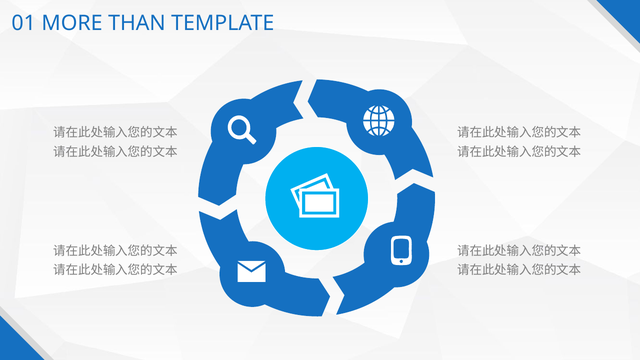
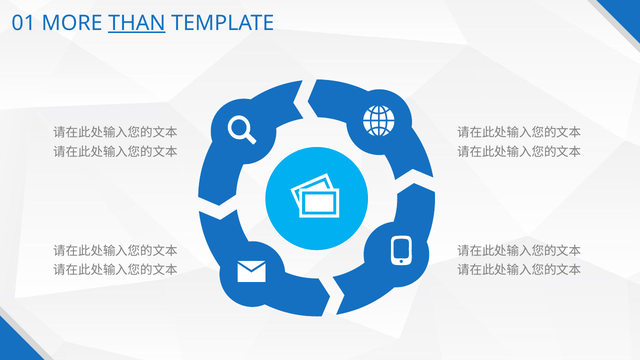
THAN underline: none -> present (137, 23)
